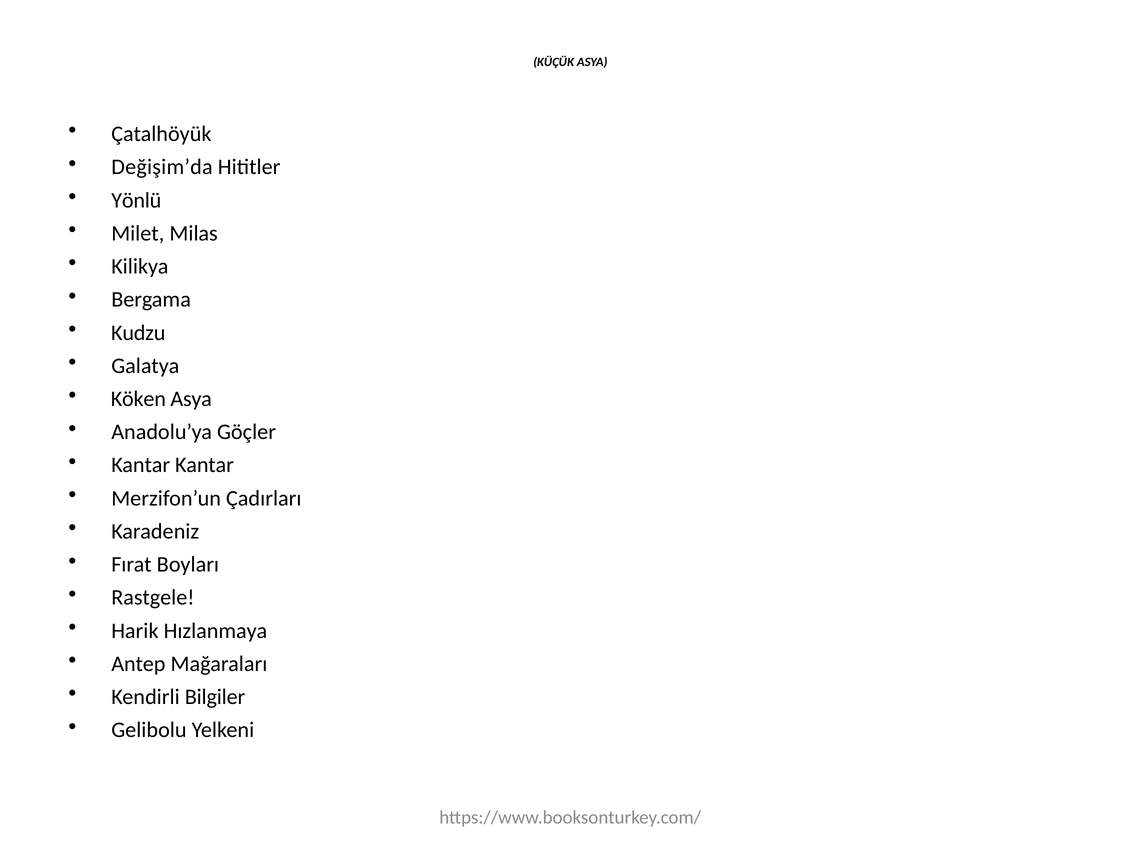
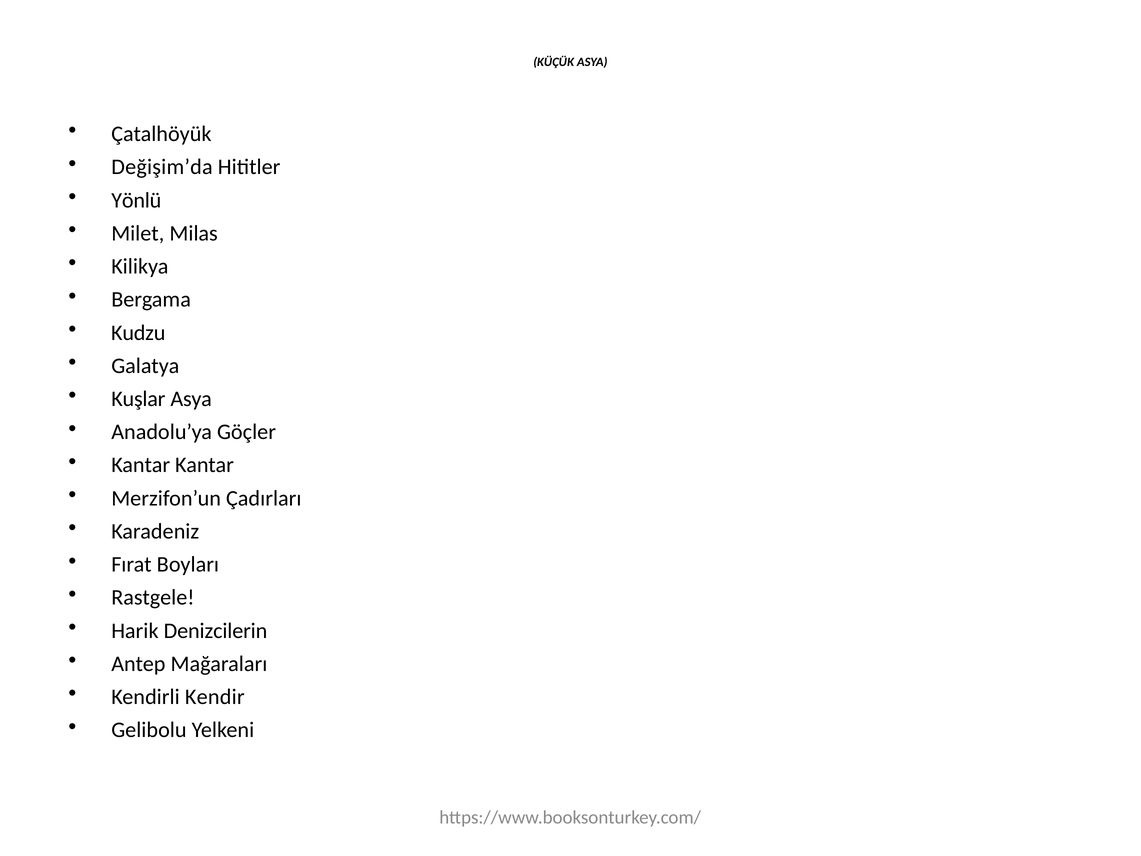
Köken: Köken -> Kuşlar (138, 399)
Hızlanmaya: Hızlanmaya -> Denizcilerin (216, 631)
Bilgiler: Bilgiler -> Kendir (215, 697)
